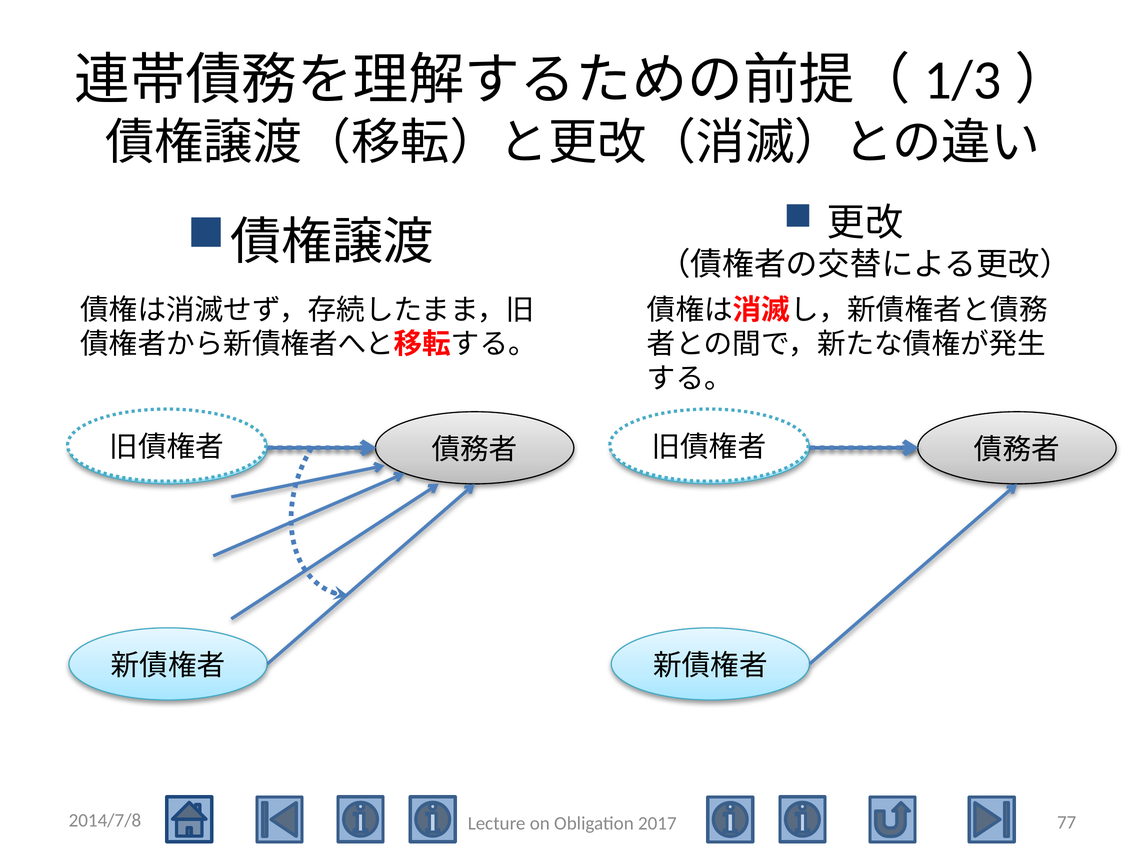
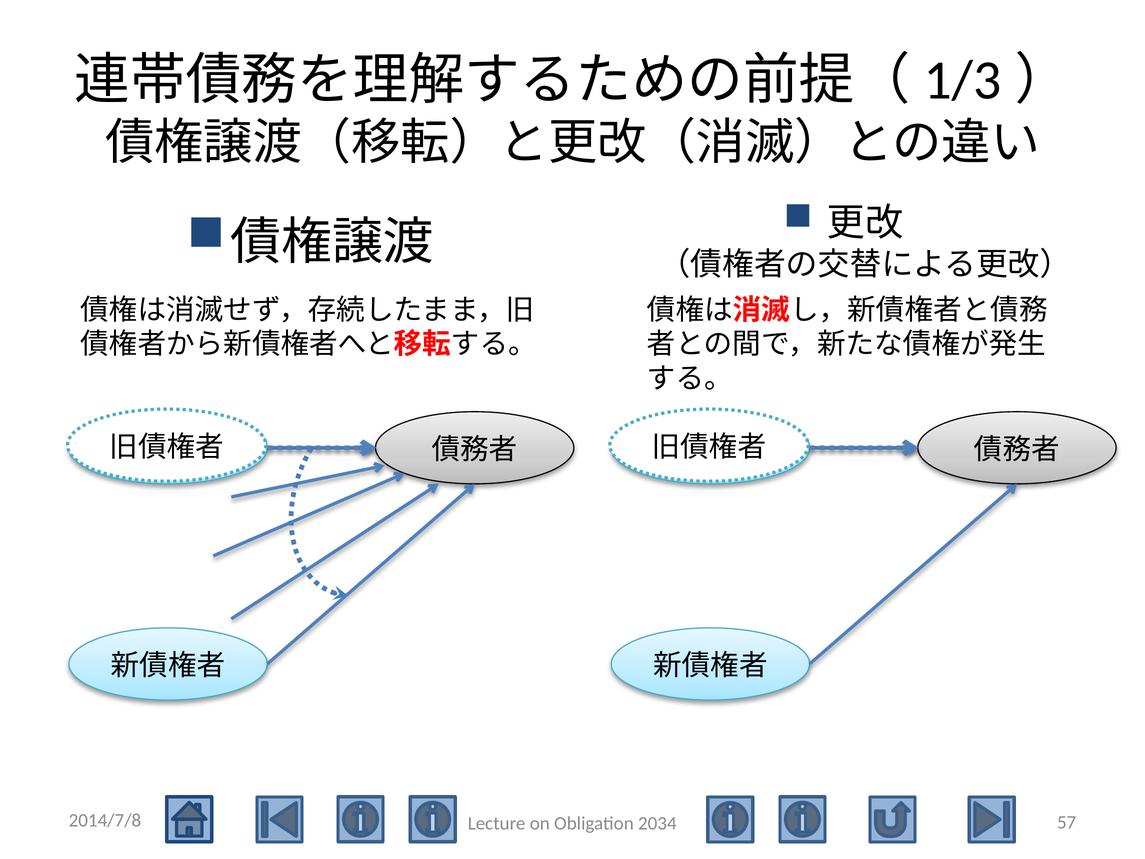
77: 77 -> 57 (1067, 822)
2017: 2017 -> 2034 (657, 823)
